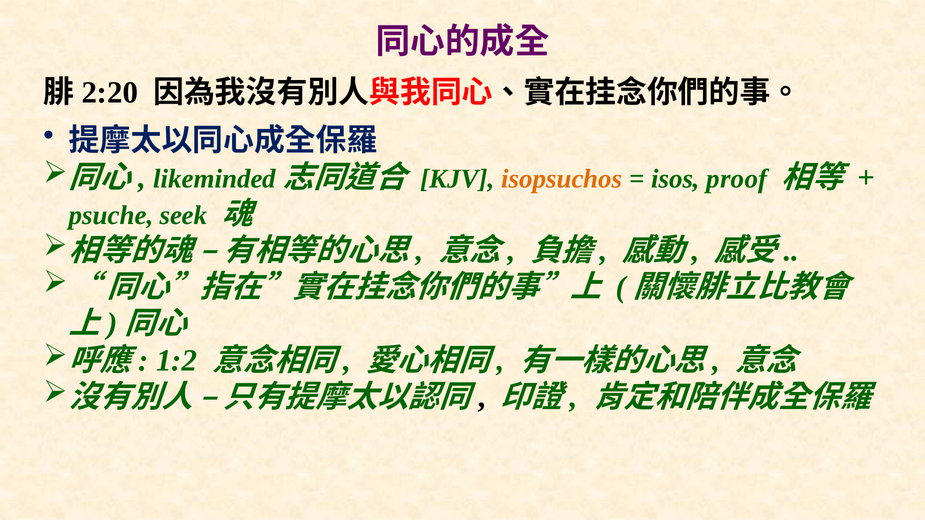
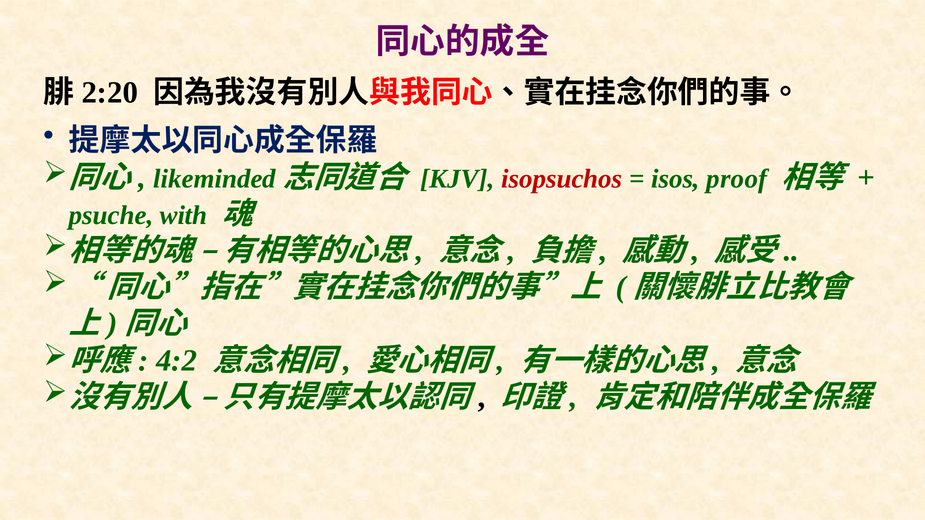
isopsuchos colour: orange -> red (562, 179)
seek: seek -> with (183, 215)
1:2: 1:2 -> 4:2 (177, 361)
